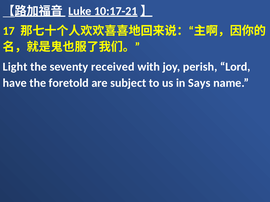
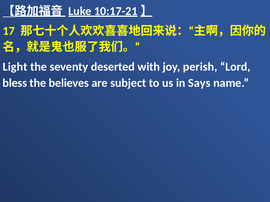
received: received -> deserted (113, 67)
have: have -> bless (15, 83)
foretold: foretold -> believes (69, 83)
